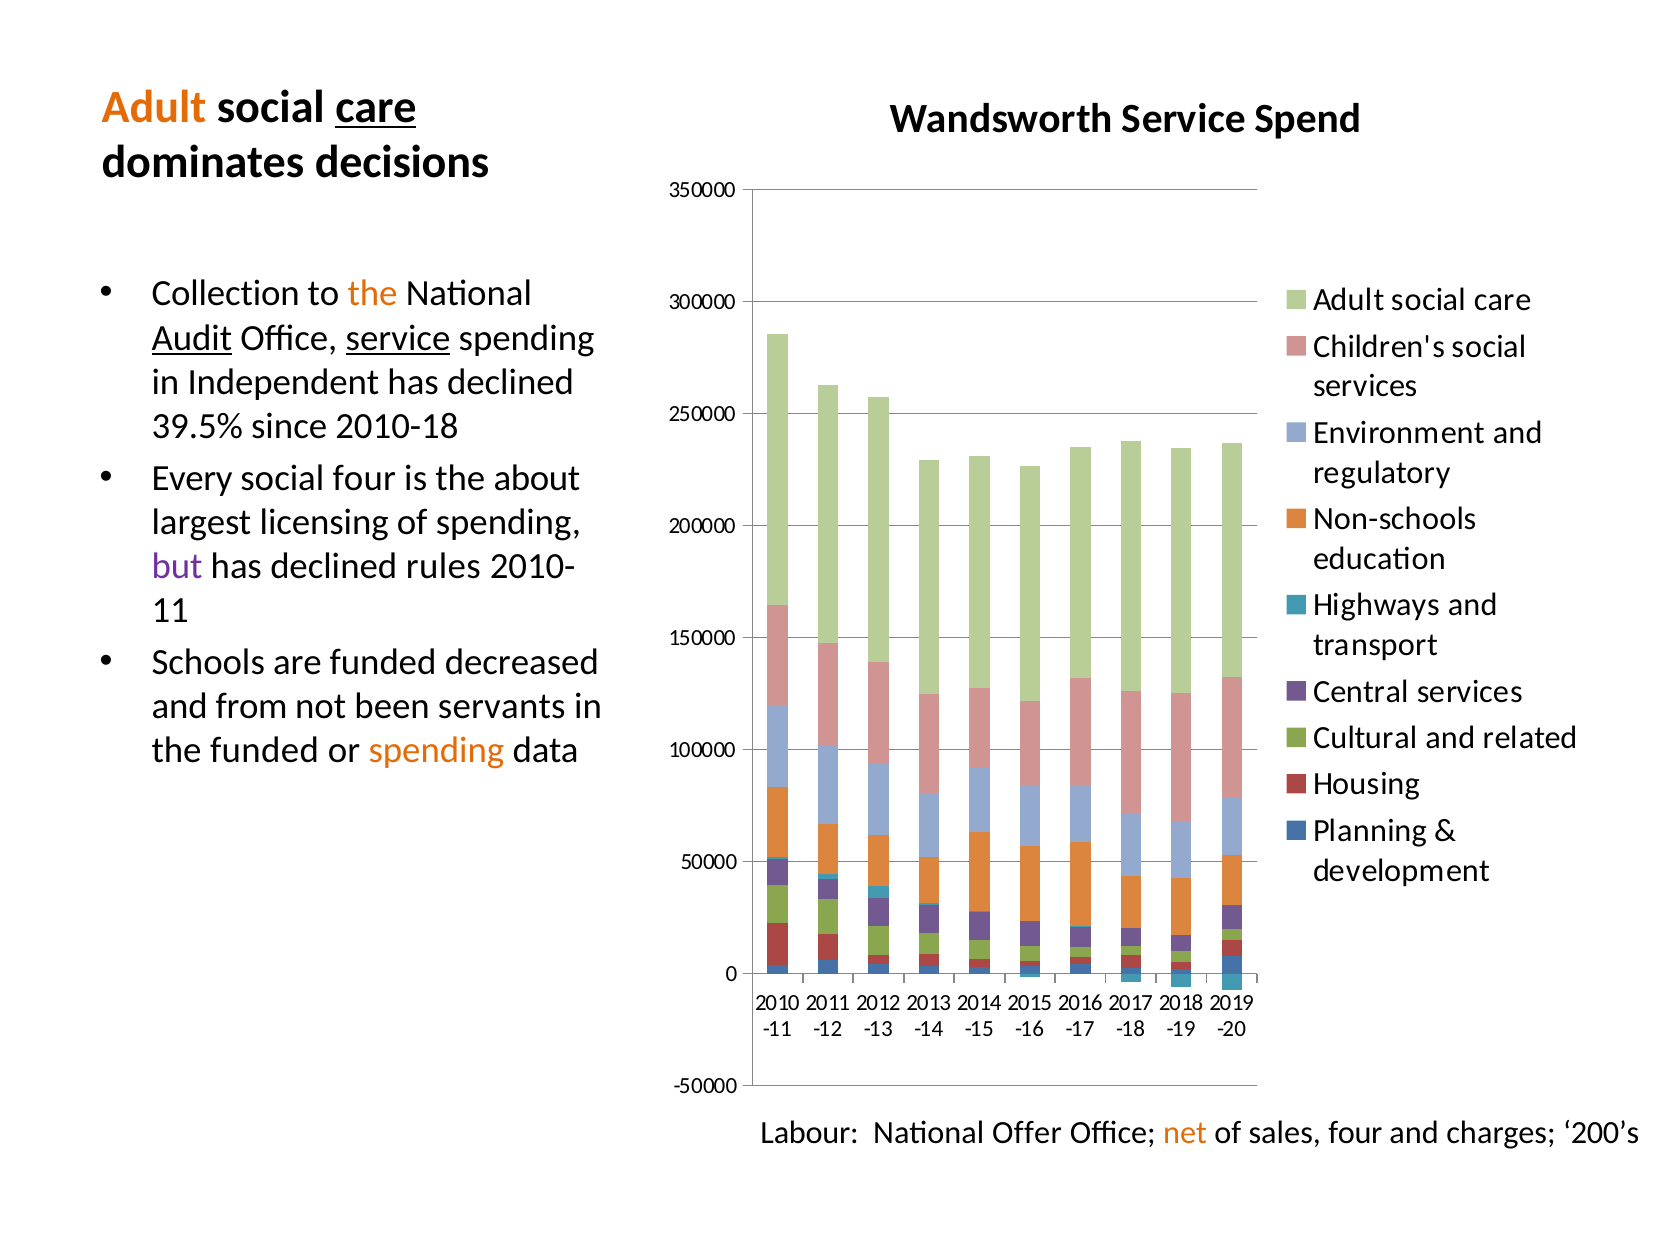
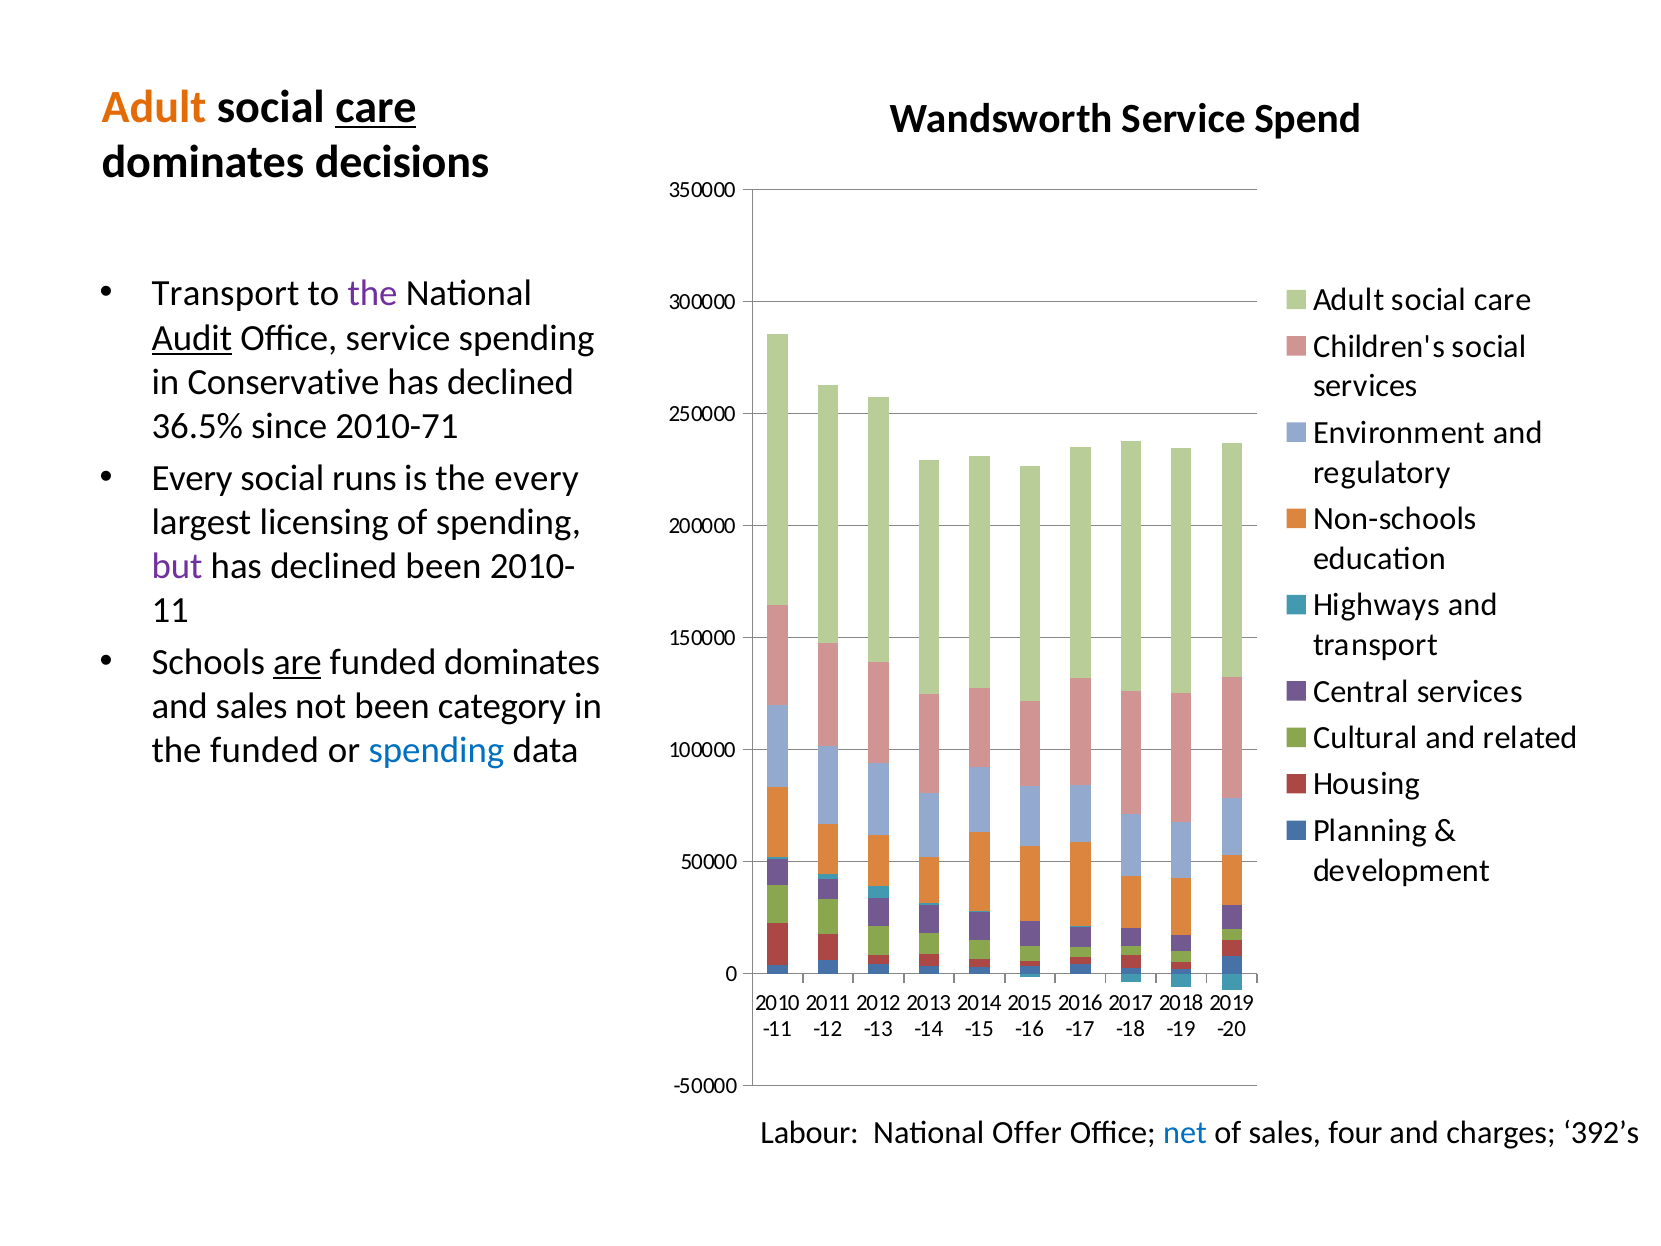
Collection: Collection -> Transport (225, 294)
the colour: orange -> purple (372, 294)
service underline: present -> none (398, 338)
Independent: Independent -> Conservative (283, 382)
39.5%: 39.5% -> 36.5% (197, 426)
2010-18: 2010-18 -> 2010-71 (397, 426)
social four: four -> runs (364, 478)
the about: about -> every (537, 478)
declined rules: rules -> been (443, 566)
are underline: none -> present (297, 662)
funded decreased: decreased -> dominates (522, 662)
and from: from -> sales (252, 706)
servants: servants -> category (502, 706)
spending colour: orange -> blue (436, 750)
net colour: orange -> blue (1185, 1133)
200’s: 200’s -> 392’s (1601, 1133)
